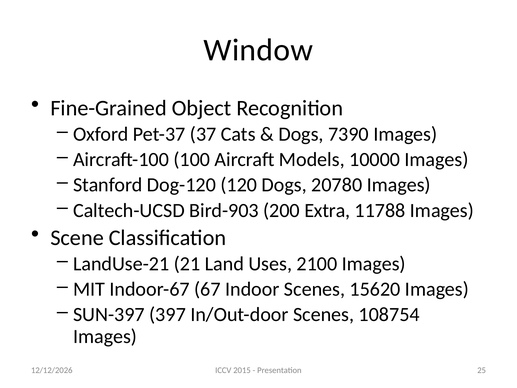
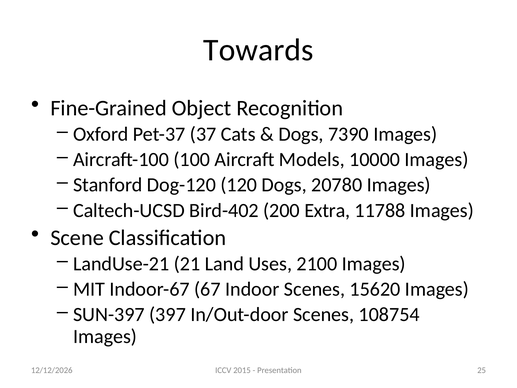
Window: Window -> Towards (258, 50)
Bird-903: Bird-903 -> Bird-402 (224, 210)
